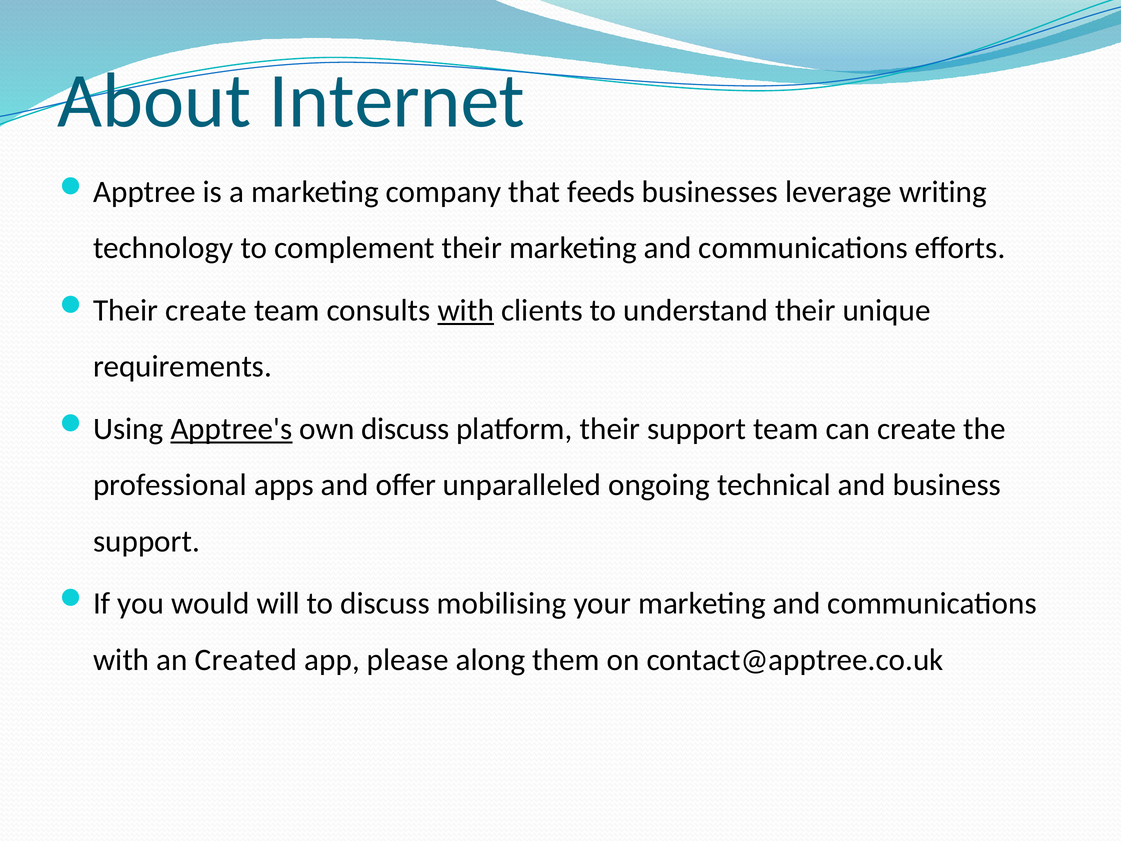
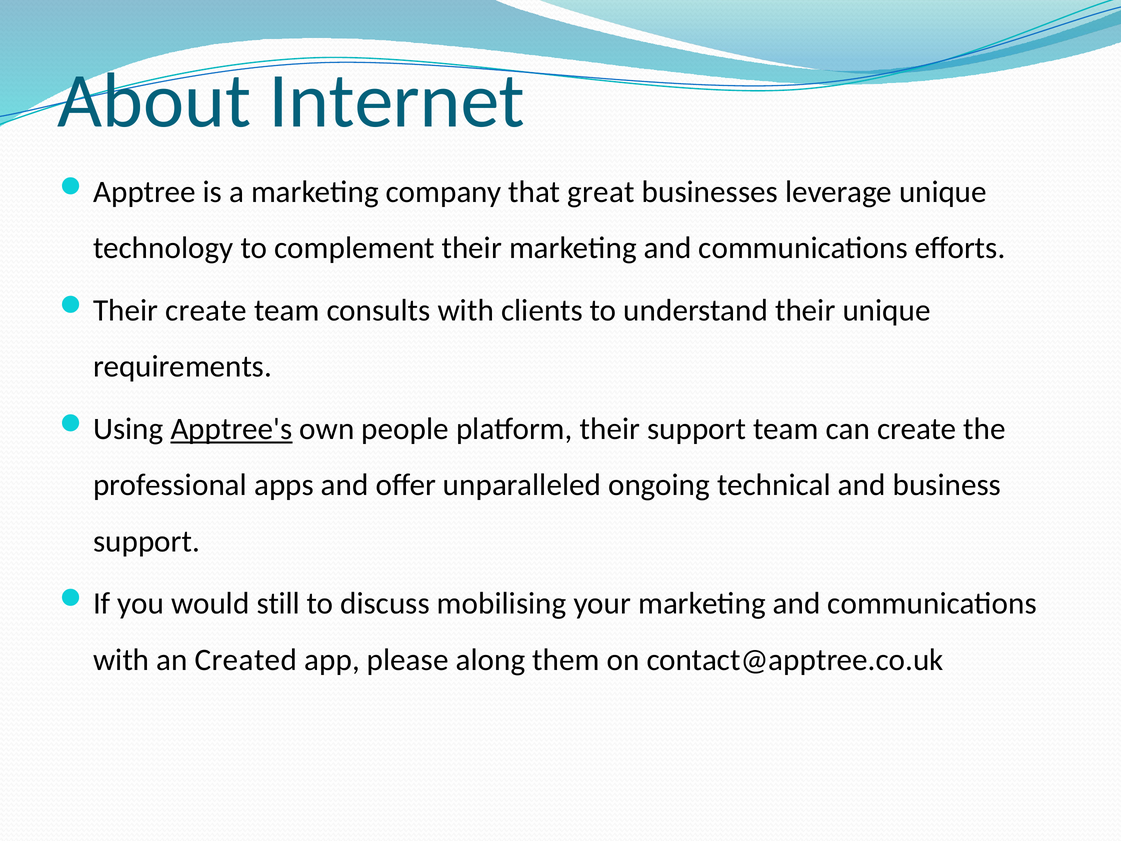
feeds: feeds -> great (601, 192)
leverage writing: writing -> unique (943, 192)
with underline: present -> none (466, 310)
own discuss: discuss -> people (405, 429)
will: will -> still (278, 603)
